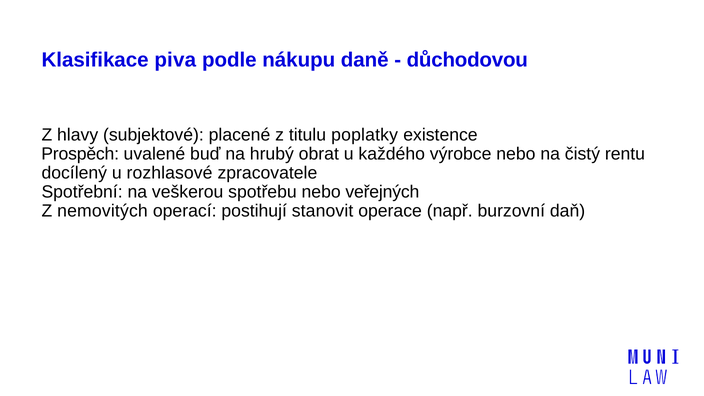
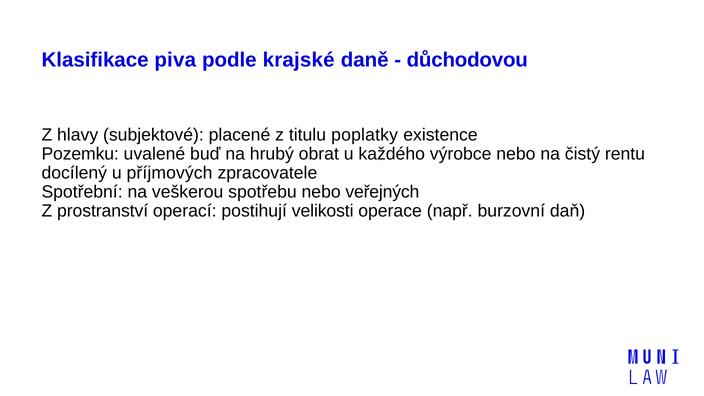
nákupu: nákupu -> krajské (299, 60)
Prospěch: Prospěch -> Pozemku (80, 154)
rozhlasové: rozhlasové -> příjmových (170, 173)
nemovitých: nemovitých -> prostranství (103, 211)
stanovit: stanovit -> velikosti (323, 211)
